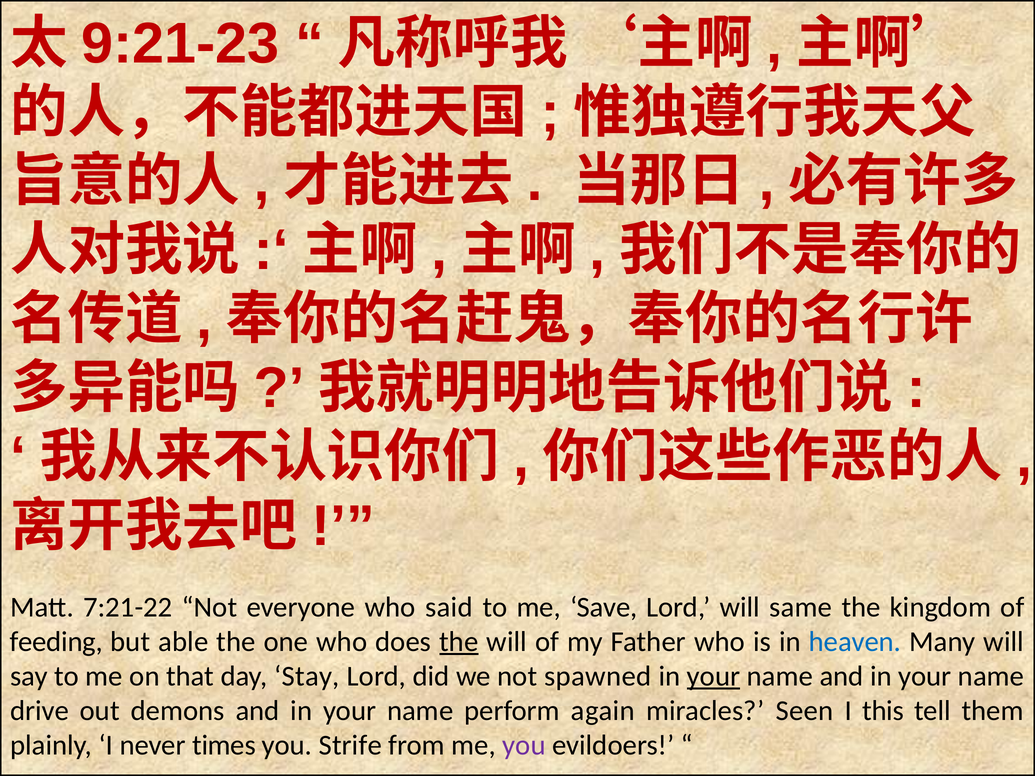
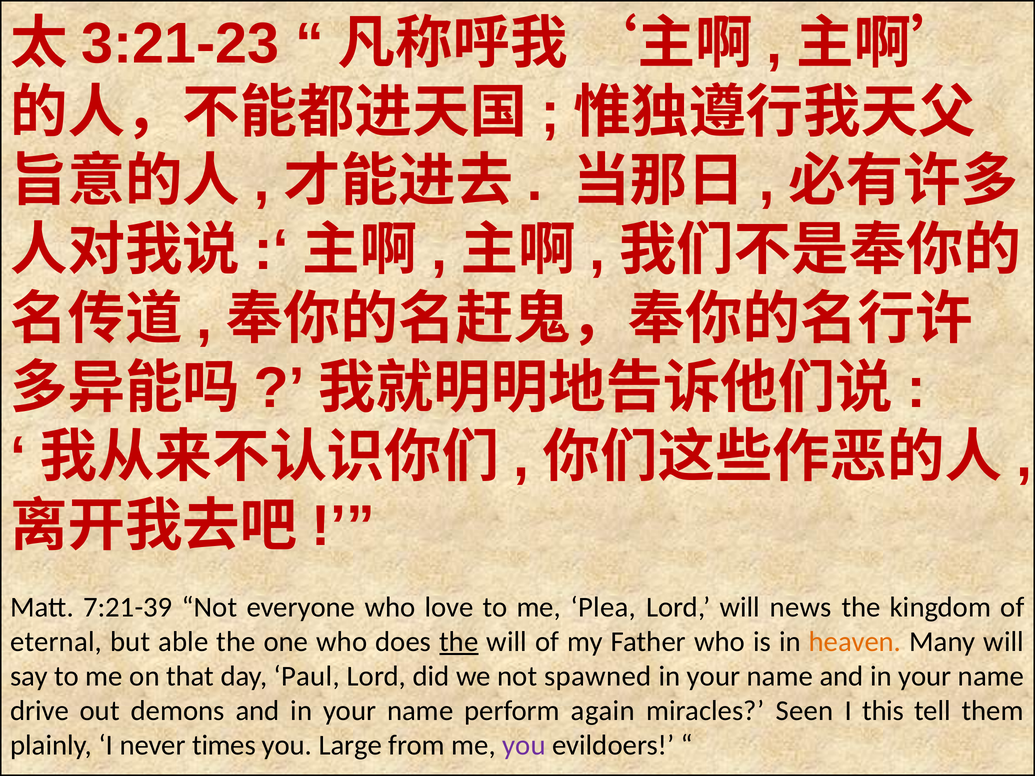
9:21-23: 9:21-23 -> 3:21-23 (180, 44)
7:21-22: 7:21-22 -> 7:21-39 (128, 607)
said: said -> love (449, 607)
Save: Save -> Plea (603, 607)
same: same -> news (801, 607)
feeding: feeding -> eternal (56, 642)
heaven colour: blue -> orange (855, 642)
Stay: Stay -> Paul (307, 676)
your underline: present -> none (714, 676)
Strife: Strife -> Large (350, 745)
